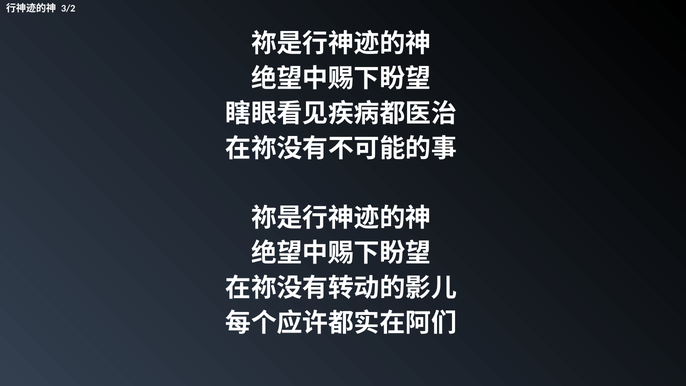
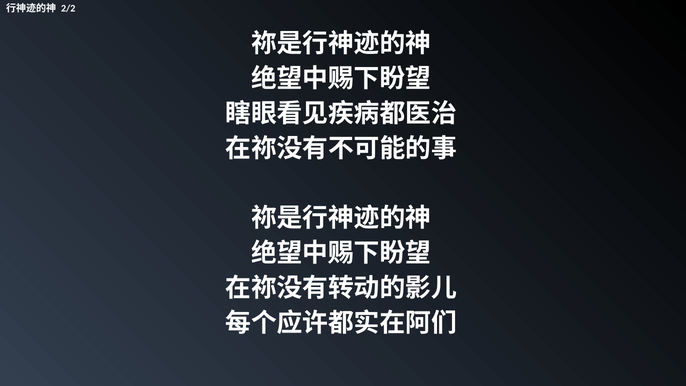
3/2: 3/2 -> 2/2 (68, 8)
